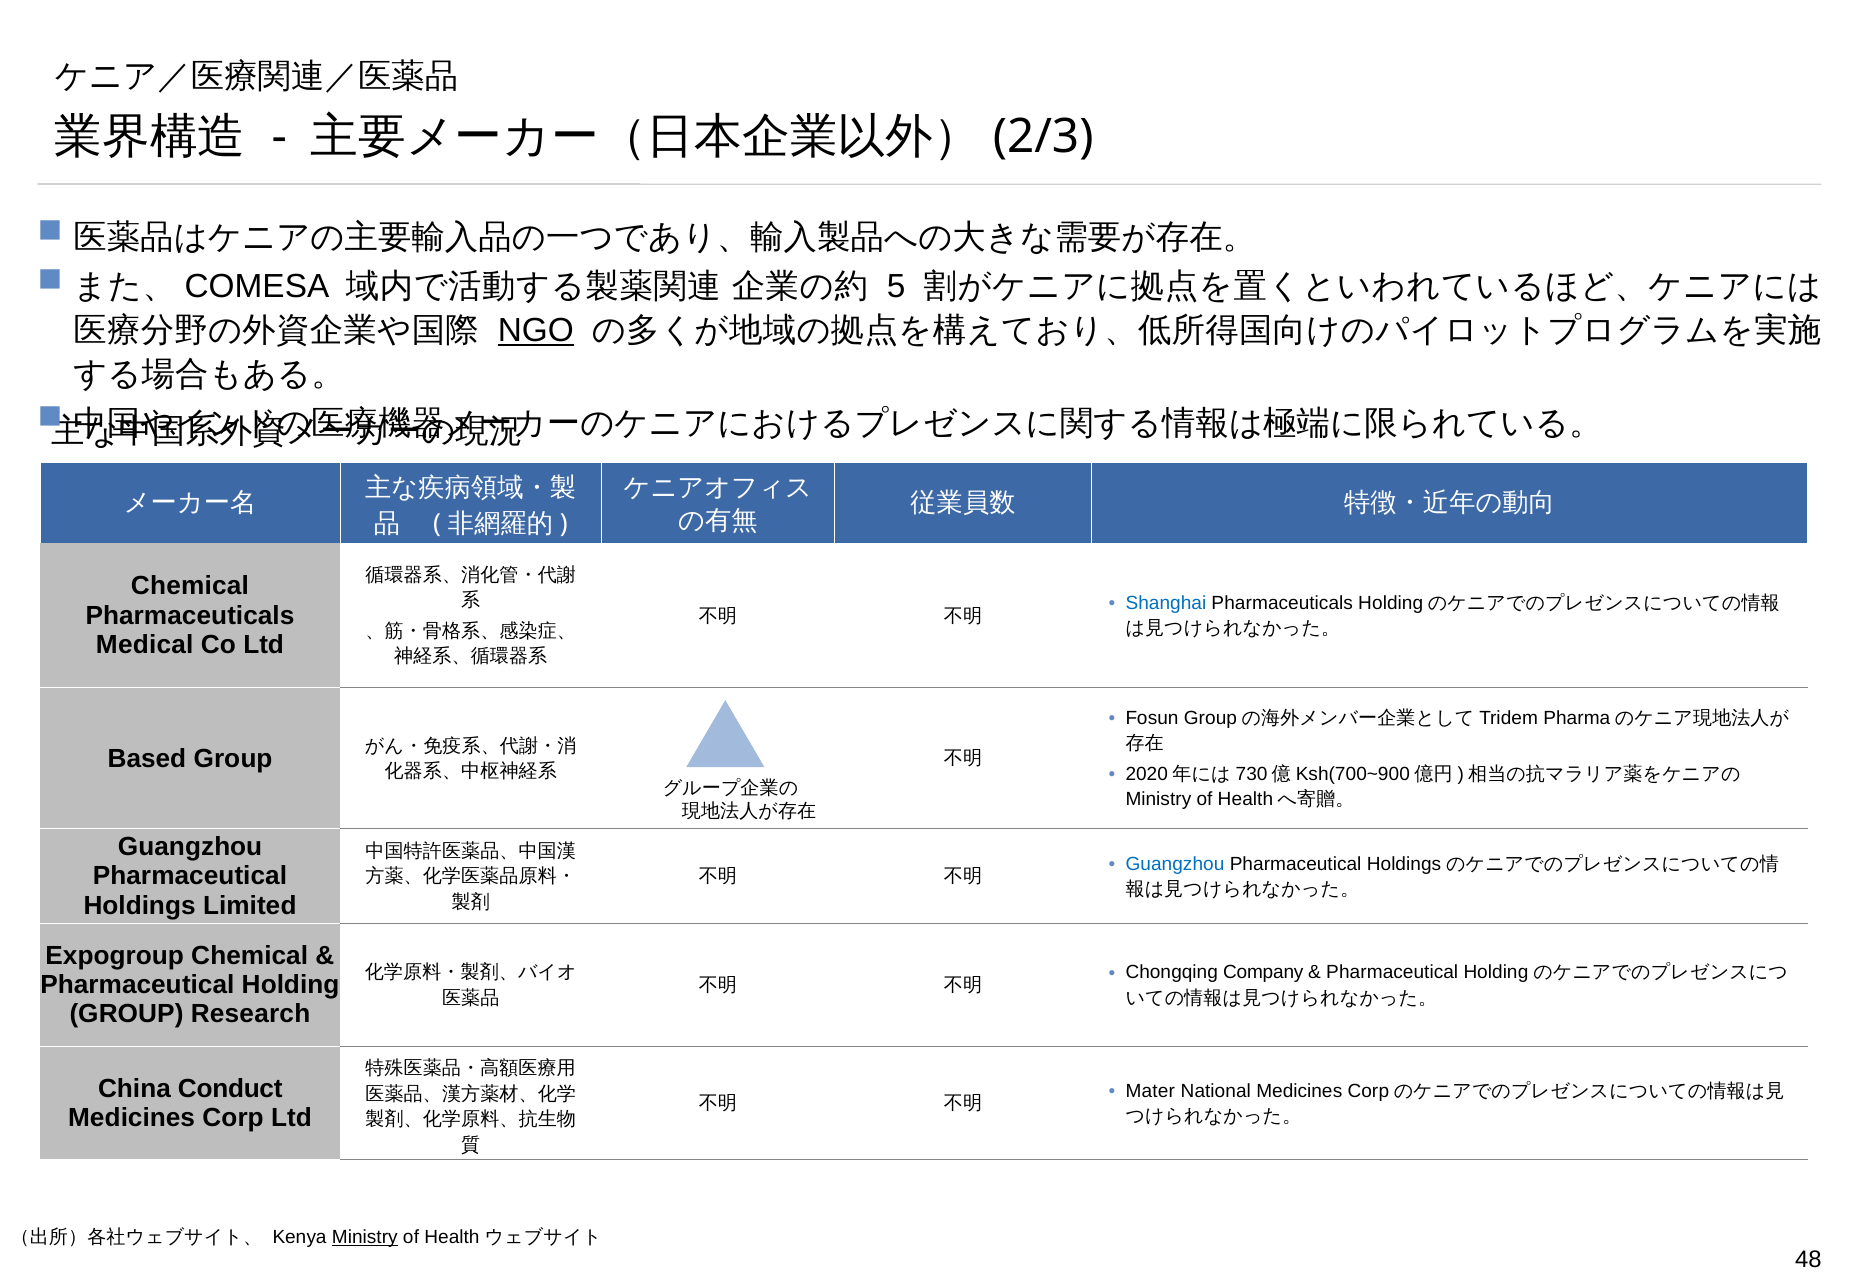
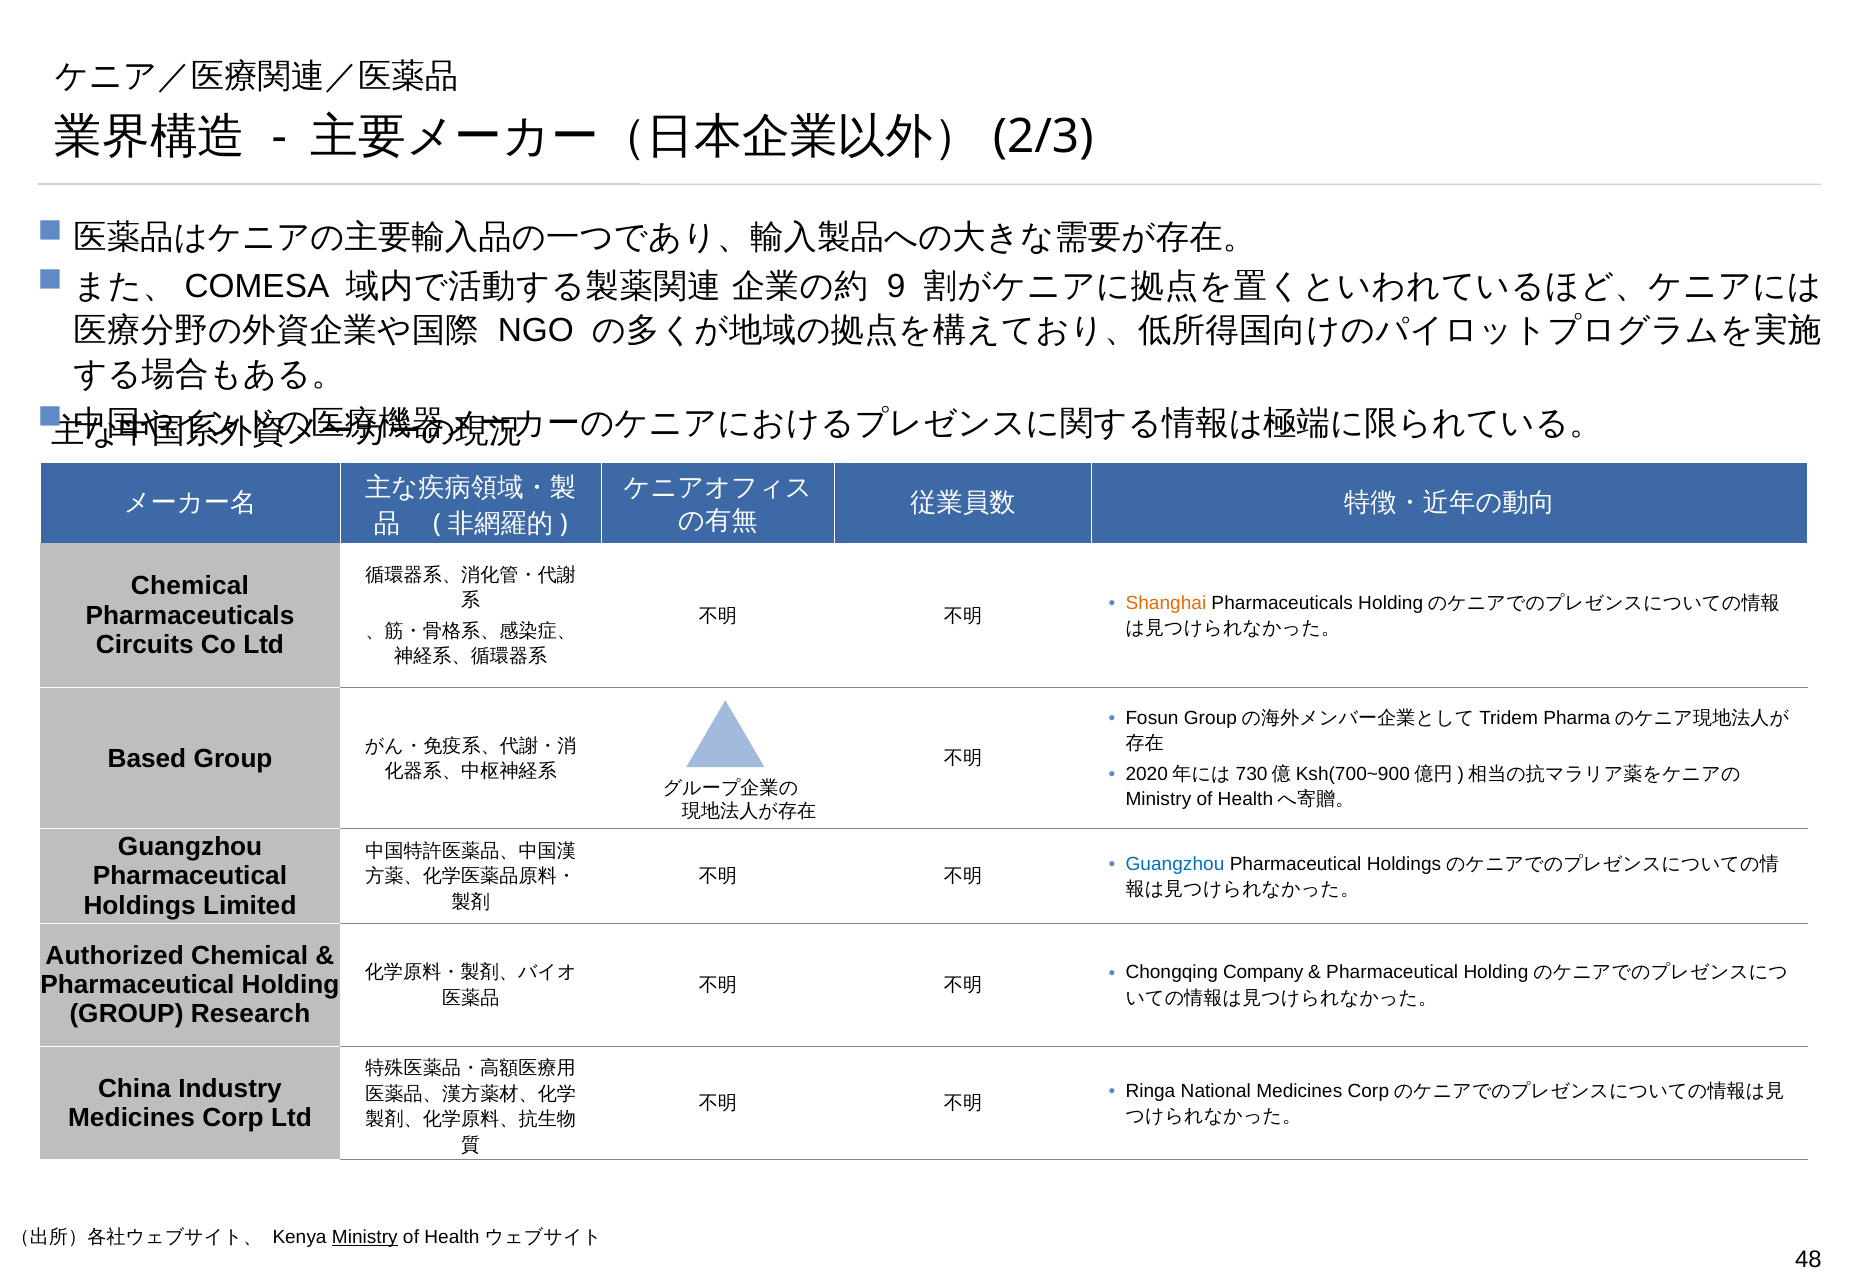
5: 5 -> 9 (896, 286)
NGO underline: present -> none (536, 330)
Shanghai colour: blue -> orange (1166, 603)
Medical: Medical -> Circuits (145, 645)
Expogroup: Expogroup -> Authorized (115, 956)
Conduct: Conduct -> Industry (230, 1089)
Mater: Mater -> Ringa (1150, 1091)
